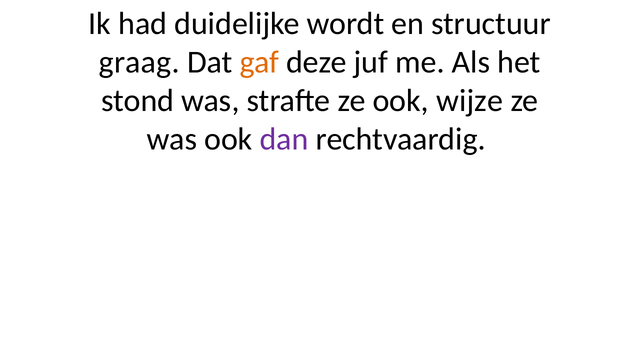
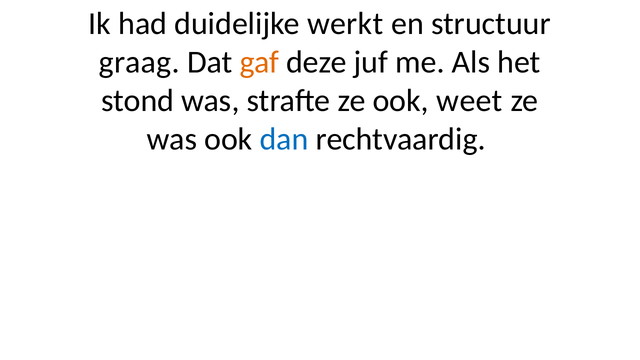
wordt: wordt -> werkt (345, 24)
wijze: wijze -> weet (469, 101)
dan colour: purple -> blue (284, 139)
